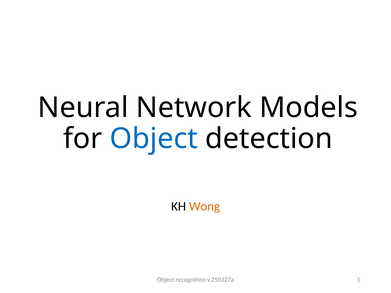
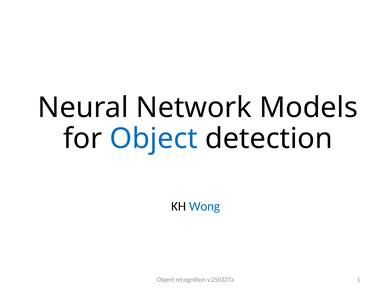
Wong colour: orange -> blue (204, 207)
